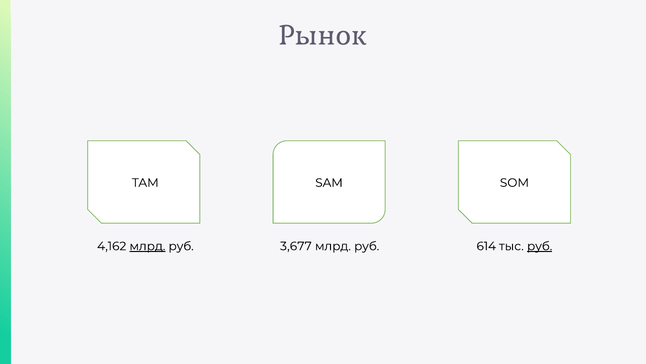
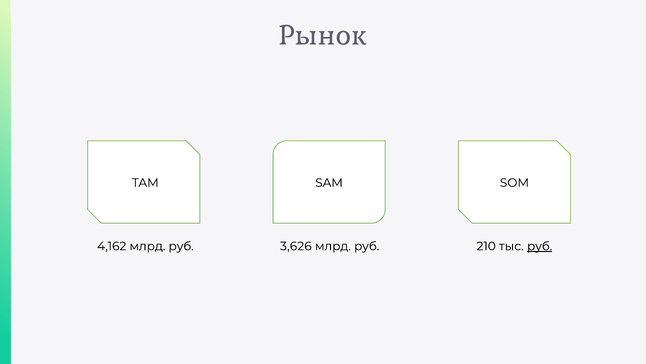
млрд underline: present -> none (147, 246)
3,677: 3,677 -> 3,626 (296, 246)
614: 614 -> 210 (486, 246)
